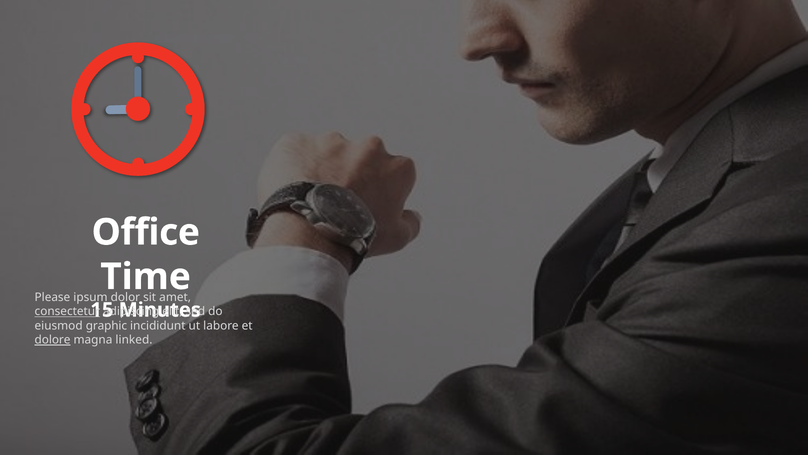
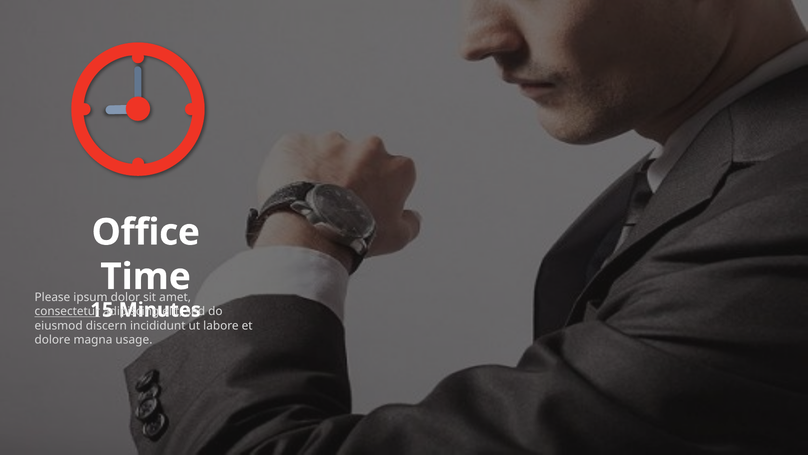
graphic: graphic -> discern (106, 325)
dolore underline: present -> none (53, 340)
linked: linked -> usage (134, 340)
